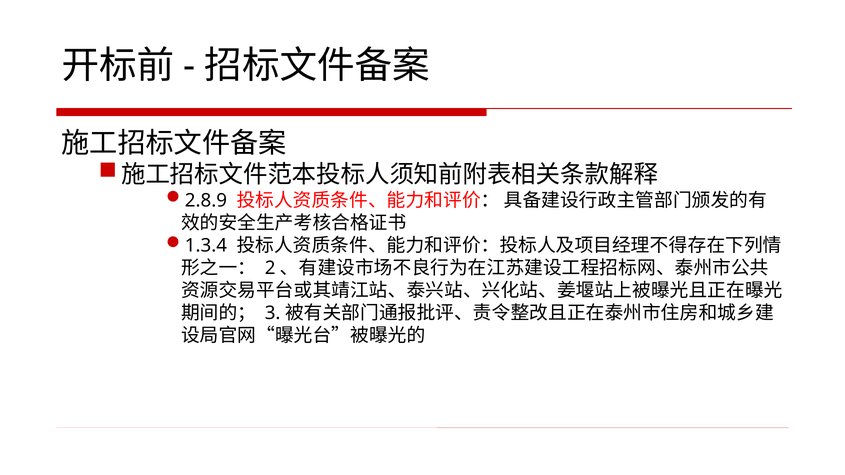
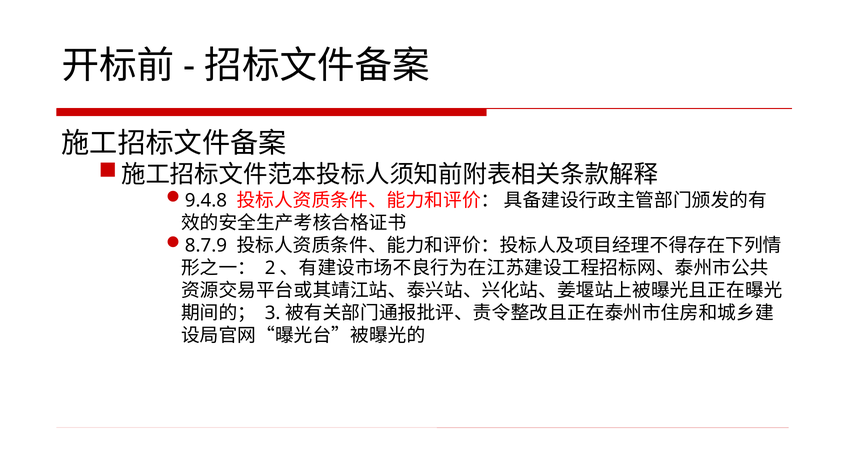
2.8.9: 2.8.9 -> 9.4.8 (206, 201)
1.3.4: 1.3.4 -> 8.7.9 (206, 246)
